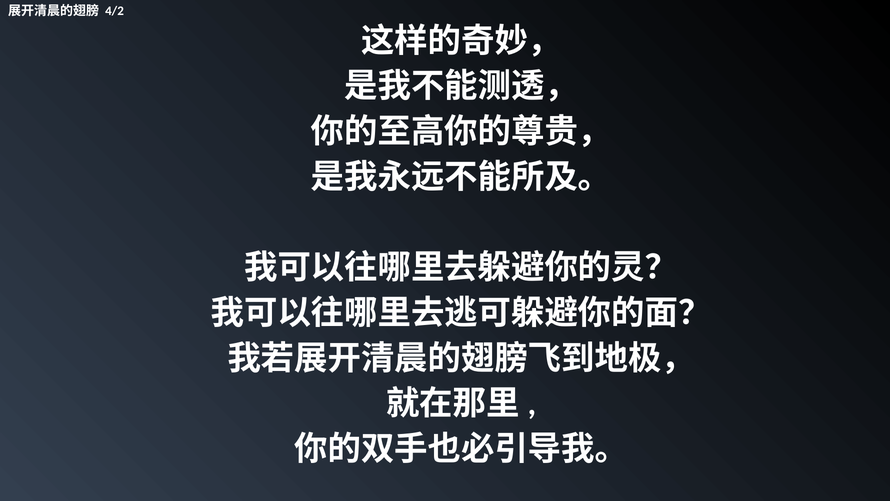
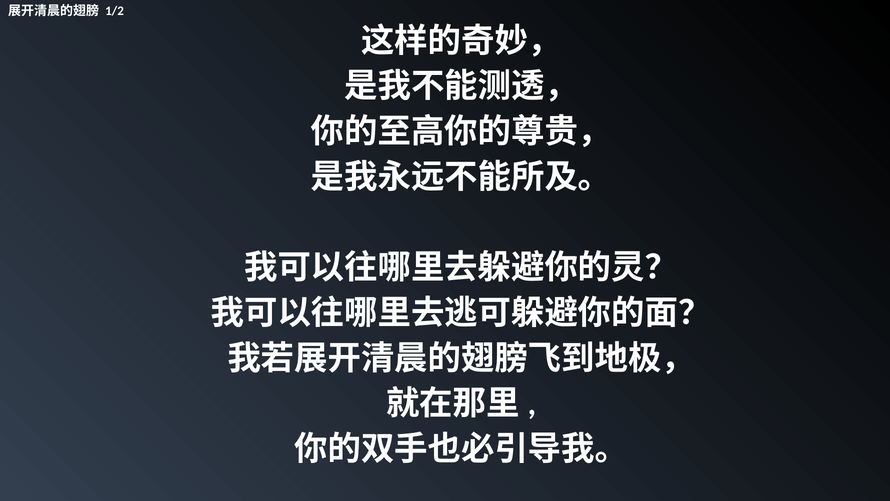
4/2: 4/2 -> 1/2 (115, 11)
